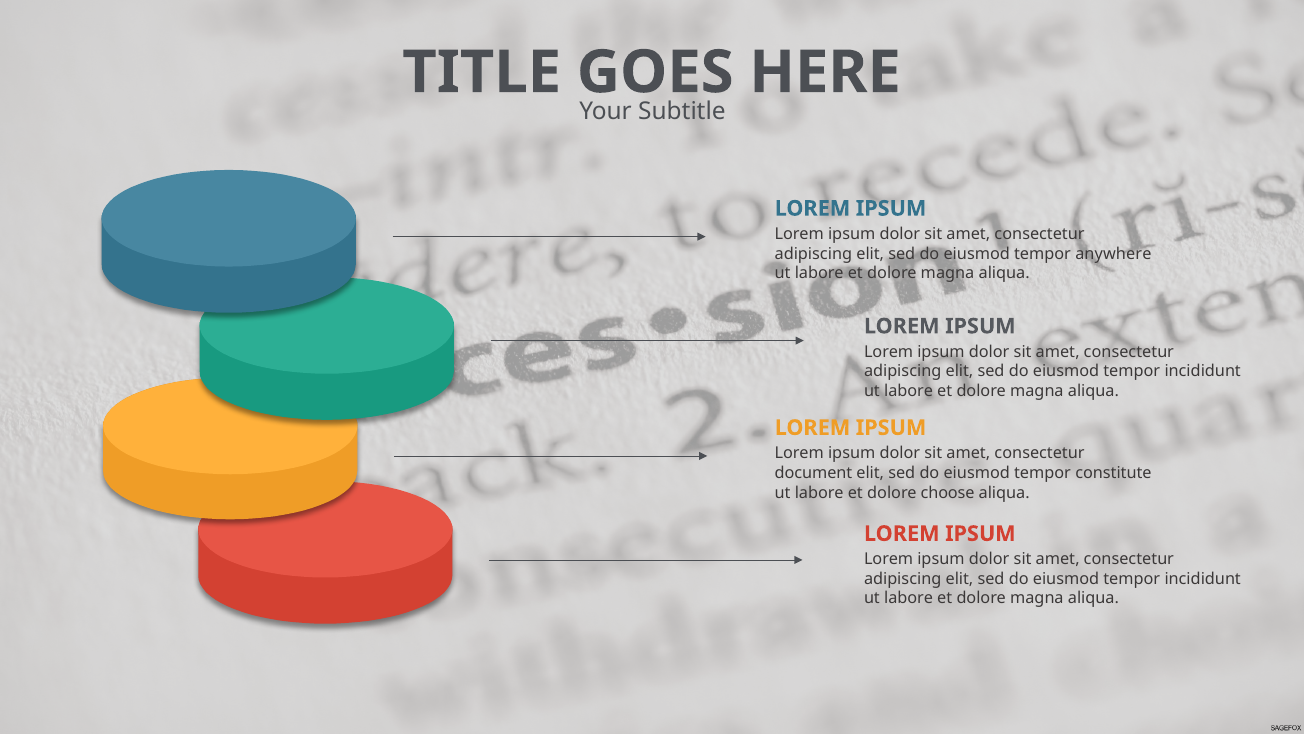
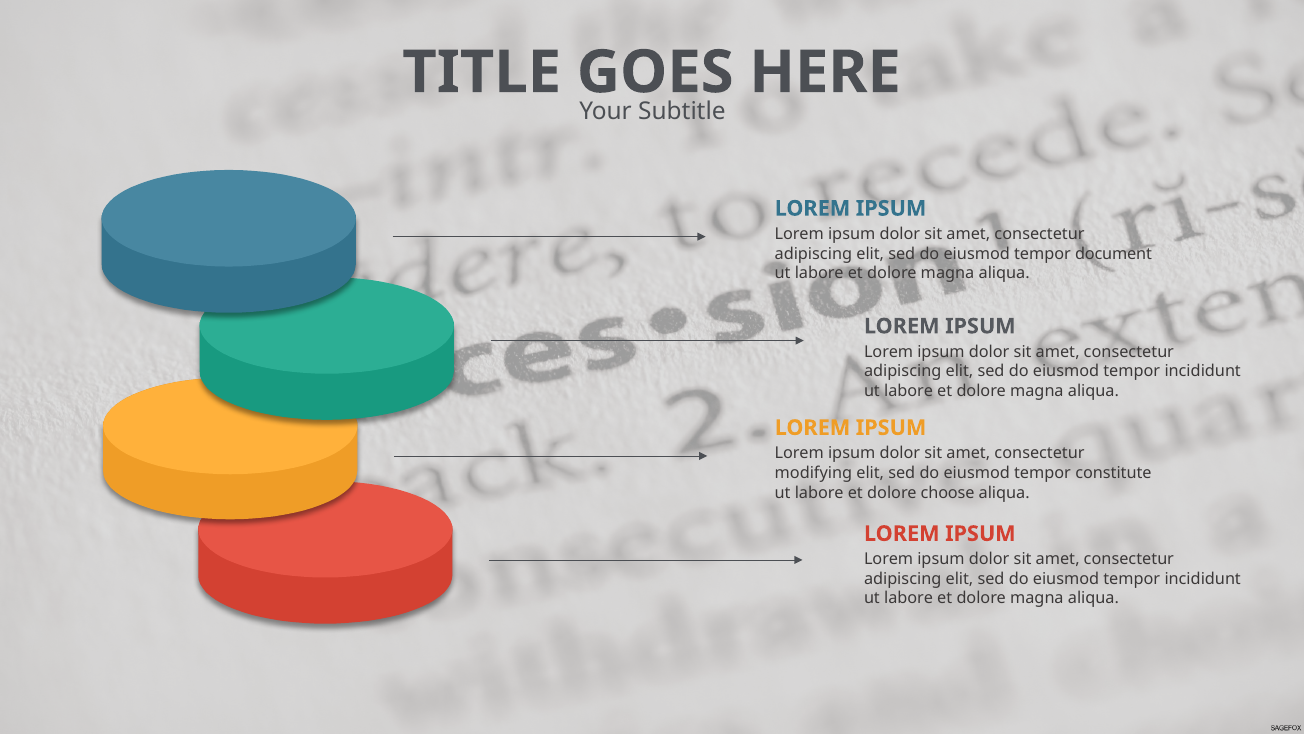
anywhere: anywhere -> document (1113, 254)
document: document -> modifying (813, 473)
